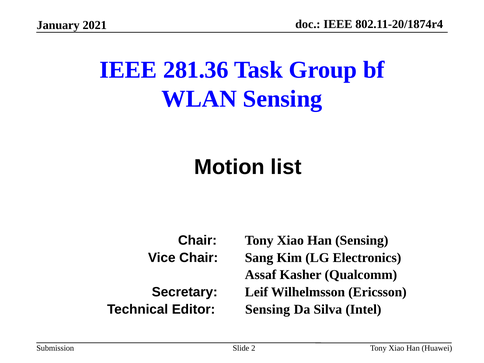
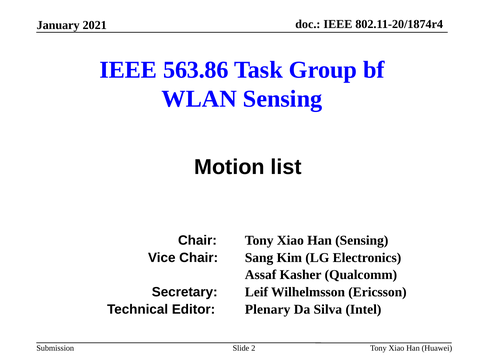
281.36: 281.36 -> 563.86 (196, 70)
Editor Sensing: Sensing -> Plenary (268, 309)
